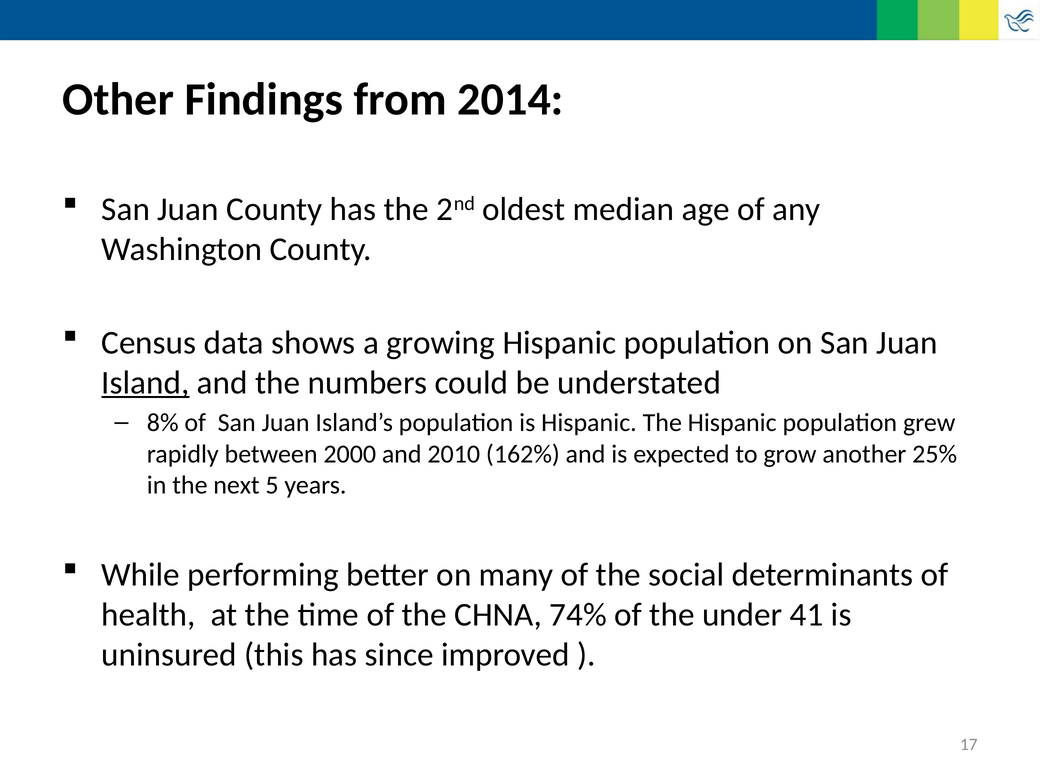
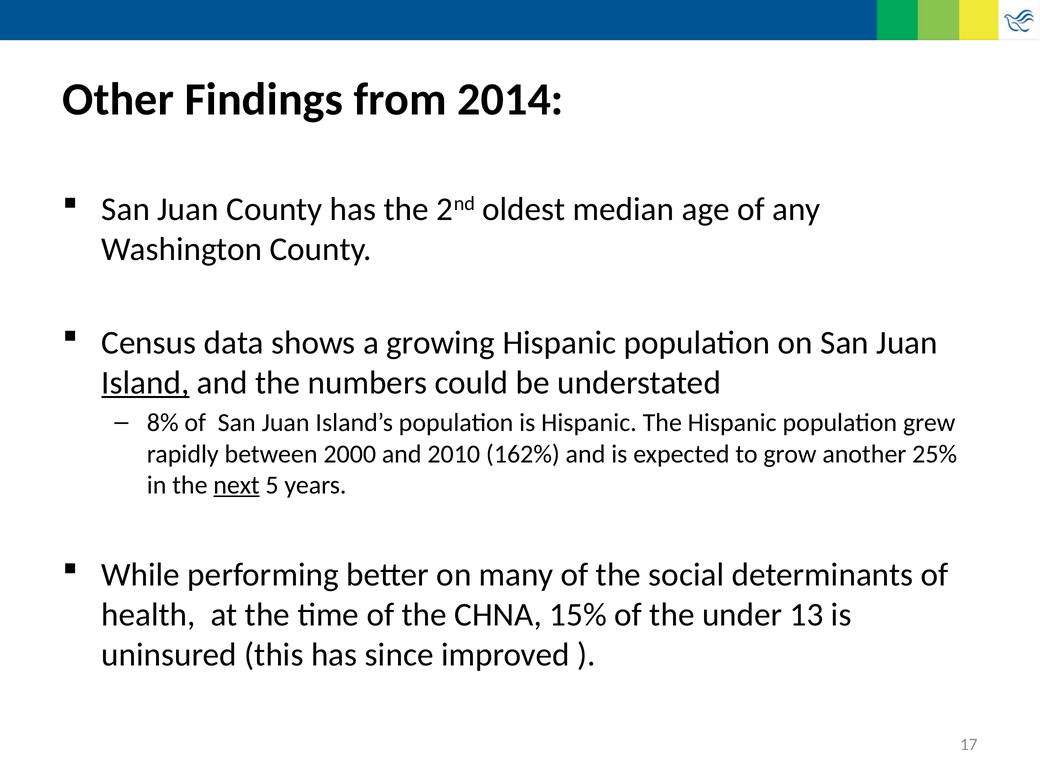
next underline: none -> present (236, 485)
74%: 74% -> 15% (578, 615)
41: 41 -> 13 (807, 615)
